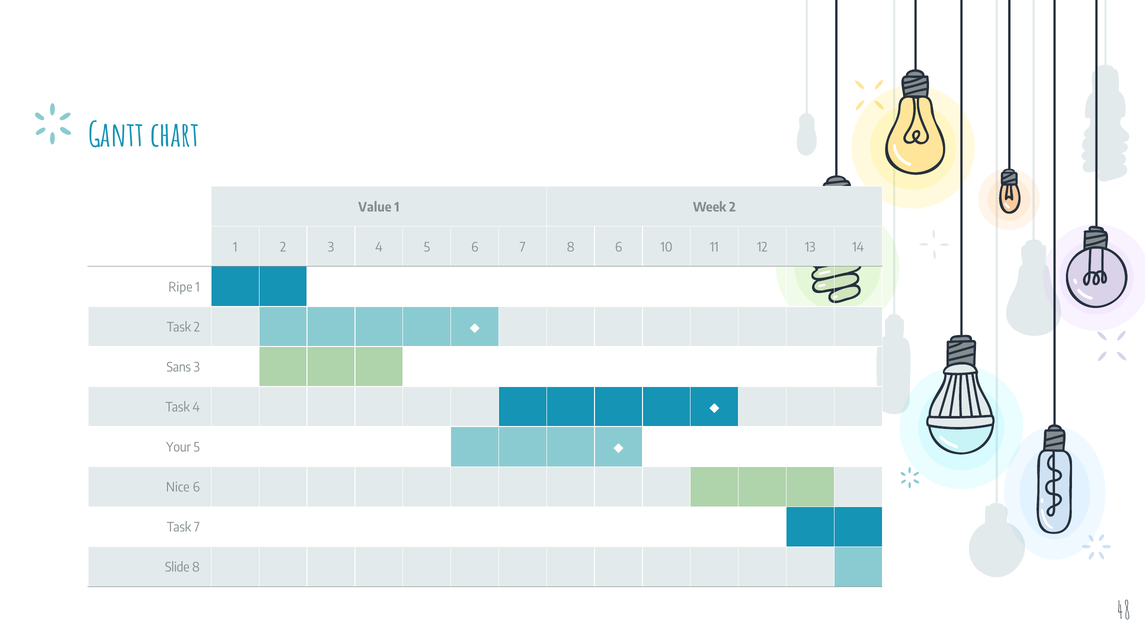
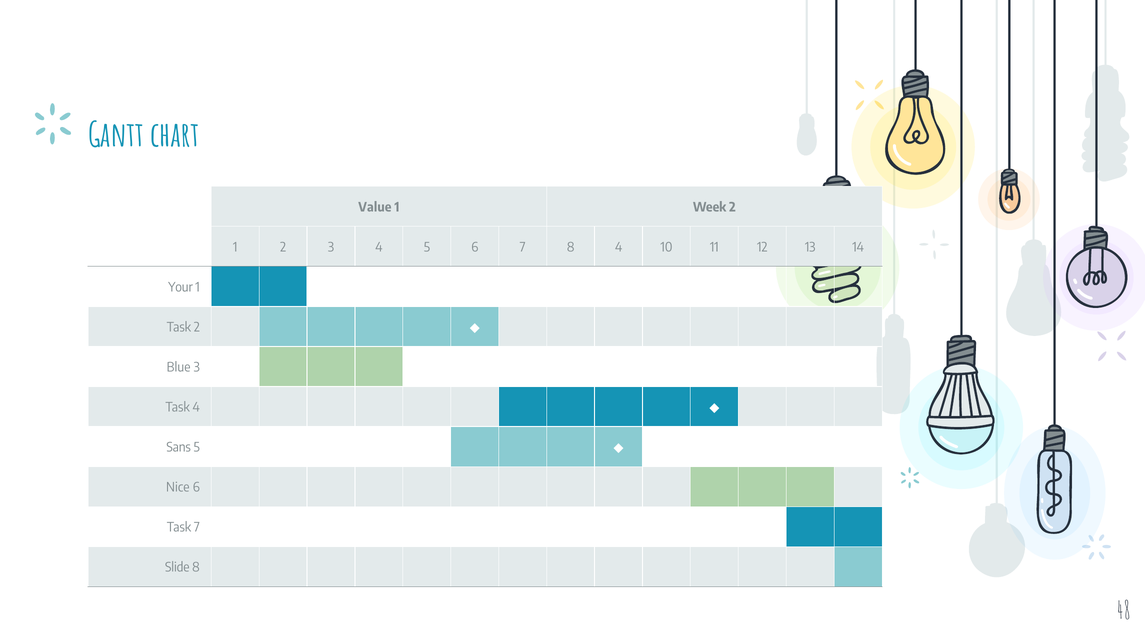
8 6: 6 -> 4 (619, 247)
Ripe: Ripe -> Your (181, 287)
Sans: Sans -> Blue (179, 367)
Your: Your -> Sans (179, 448)
